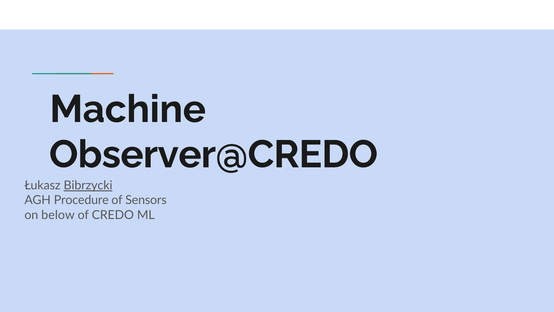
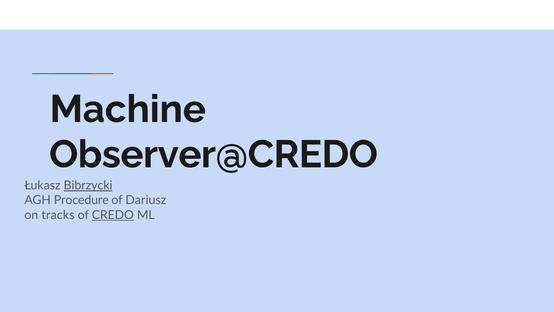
Sensors: Sensors -> Dariusz (146, 200)
below: below -> tracks (58, 215)
CREDO underline: none -> present (113, 215)
